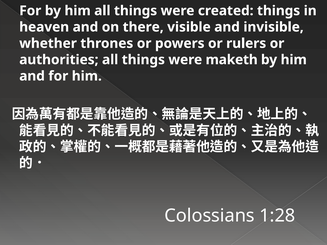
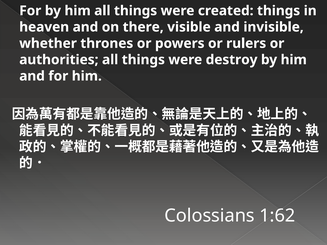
maketh: maketh -> destroy (232, 60)
1:28: 1:28 -> 1:62 (277, 216)
